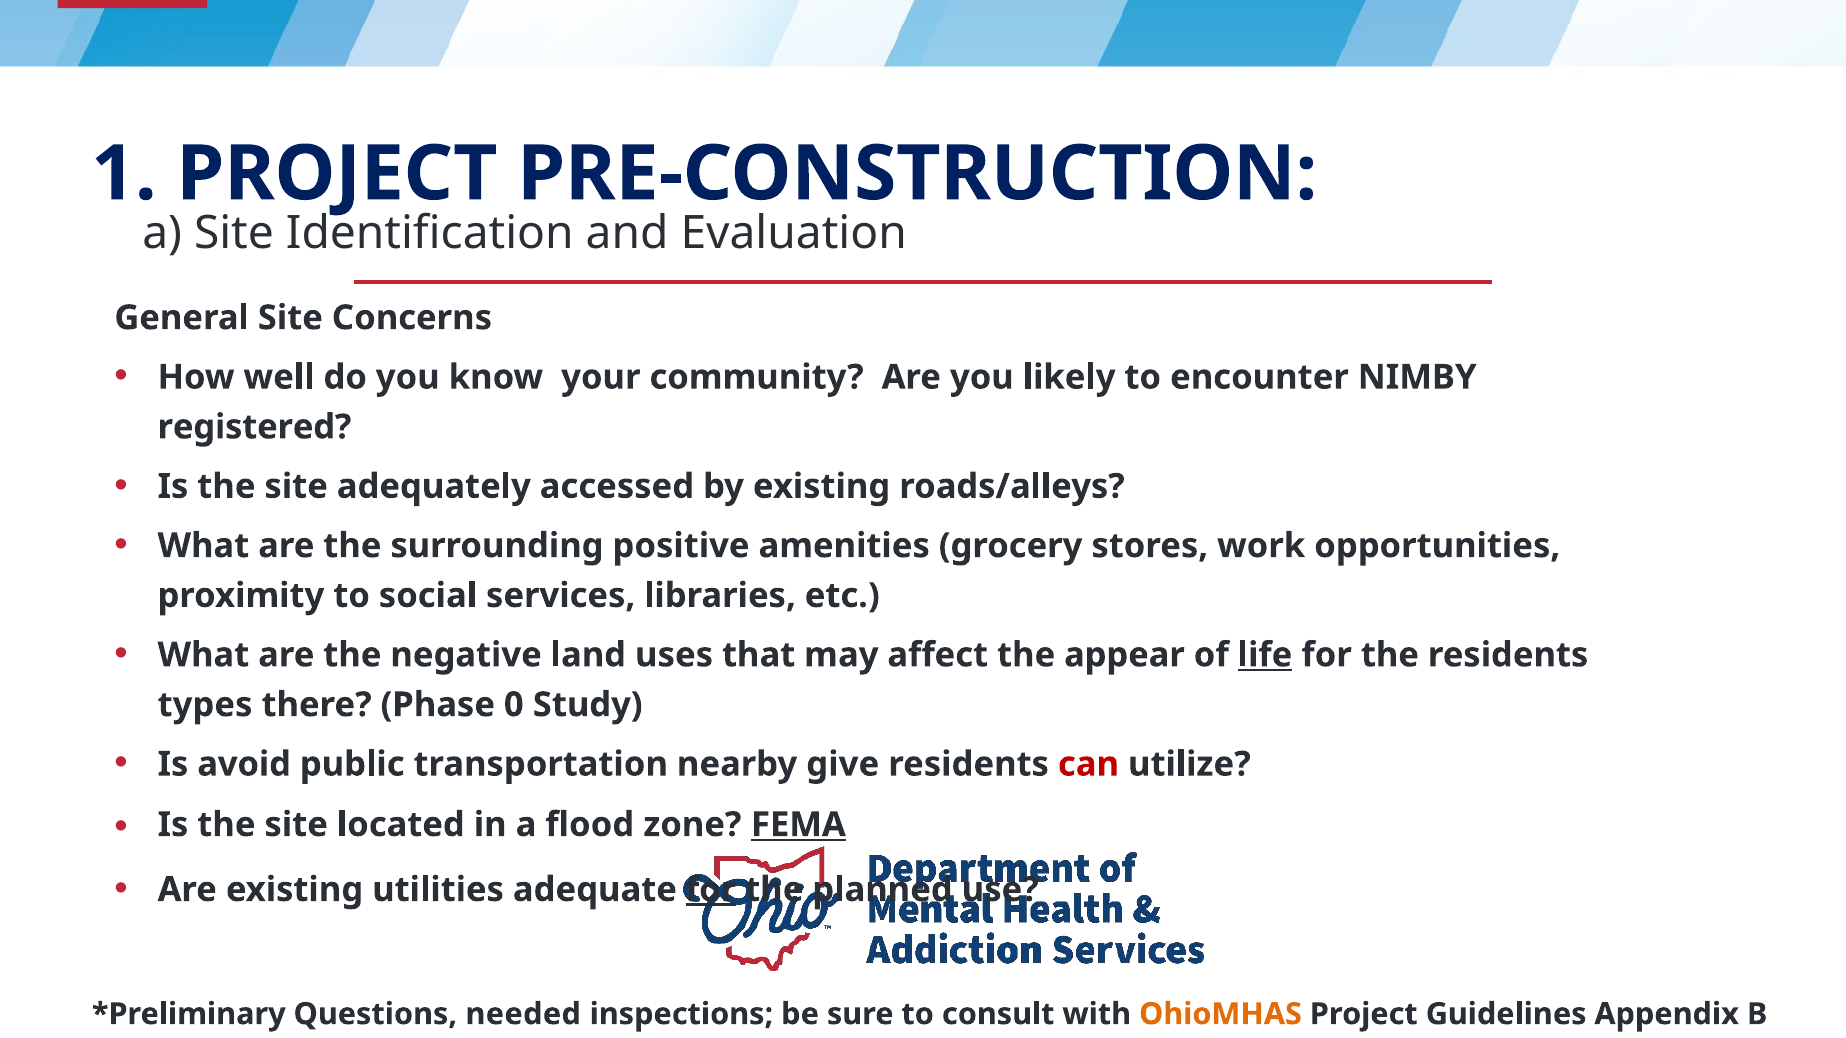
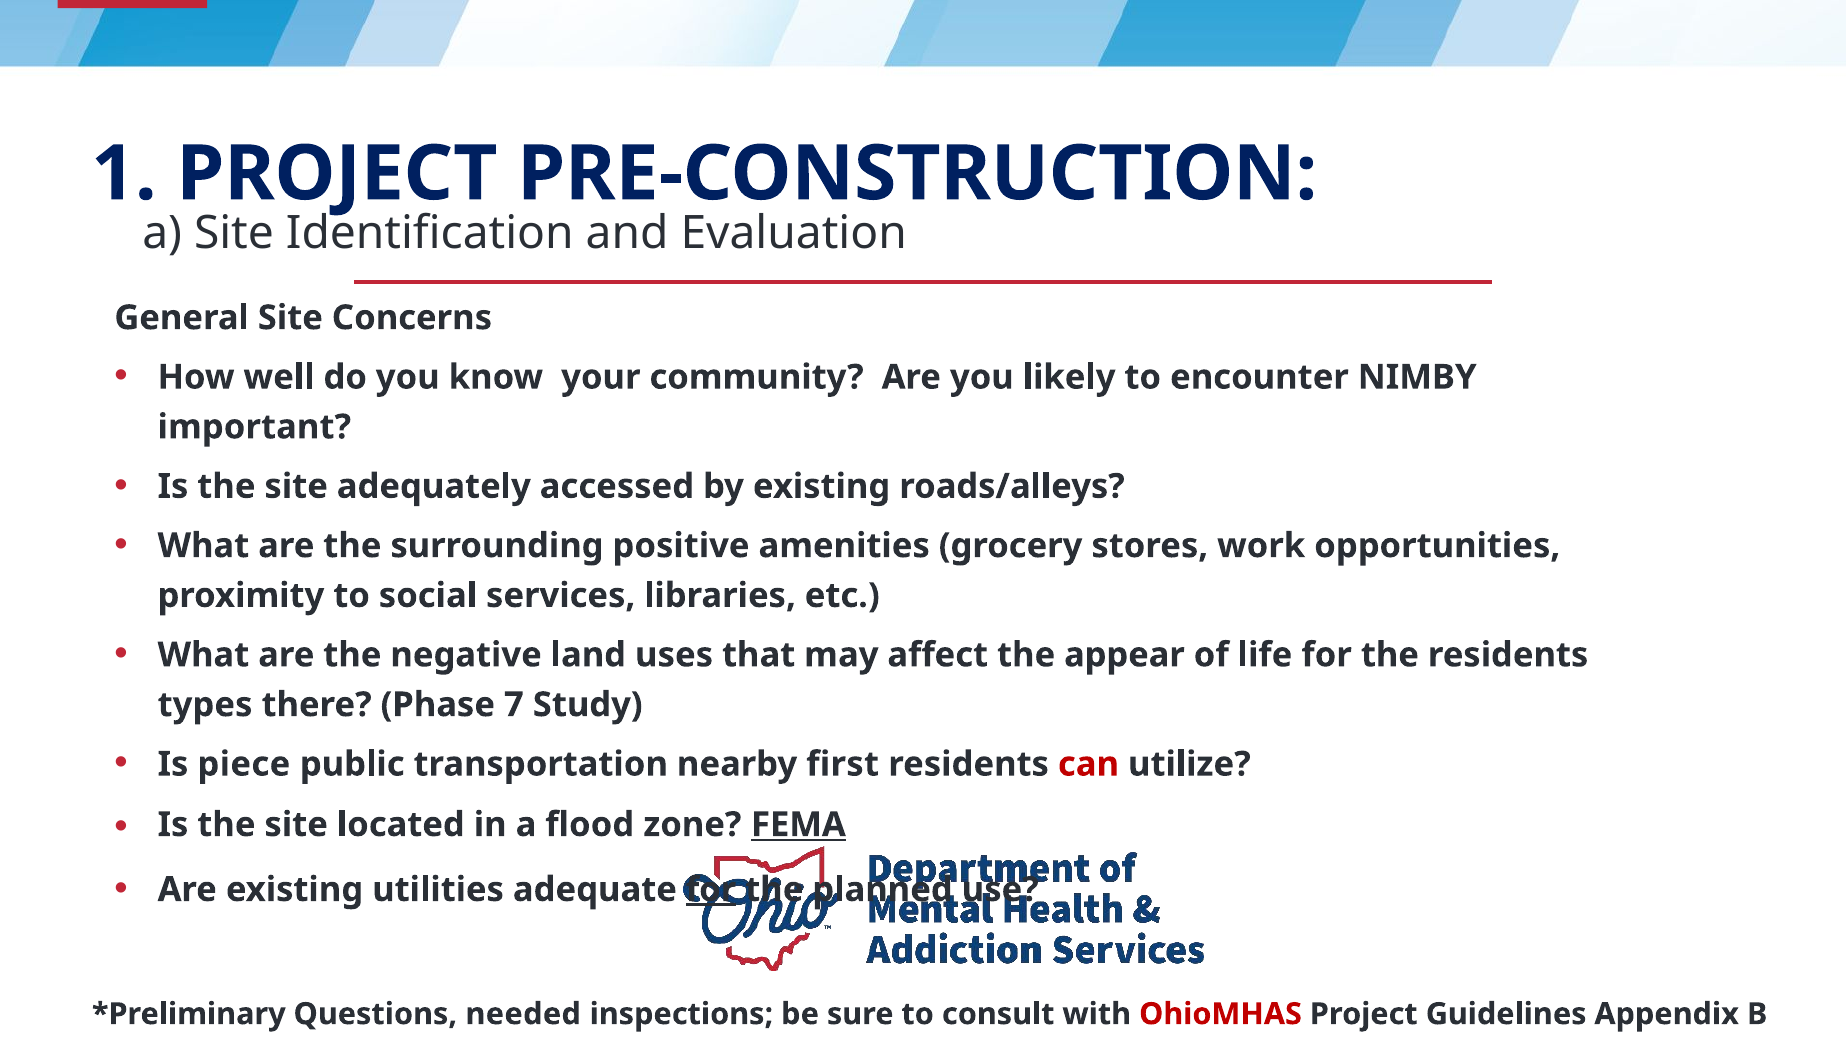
registered: registered -> important (254, 427)
life underline: present -> none (1265, 655)
0: 0 -> 7 (514, 705)
avoid: avoid -> piece (244, 764)
give: give -> first (843, 764)
OhioMHAS colour: orange -> red (1221, 1014)
